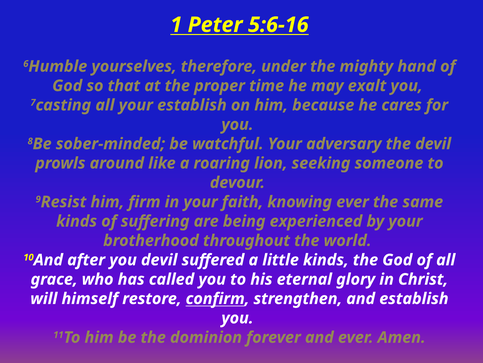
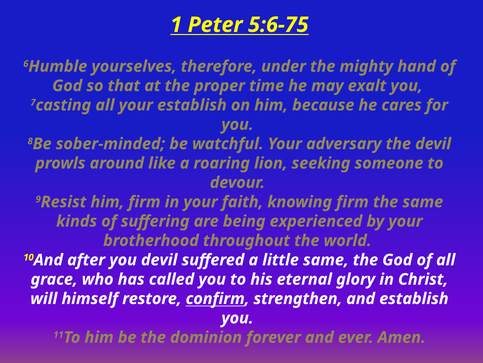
5:6-16: 5:6-16 -> 5:6-75 (278, 25)
knowing ever: ever -> firm (352, 202)
little kinds: kinds -> same (326, 259)
